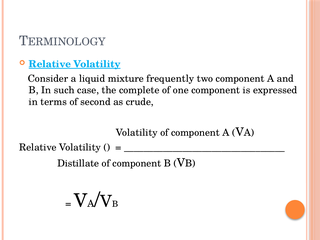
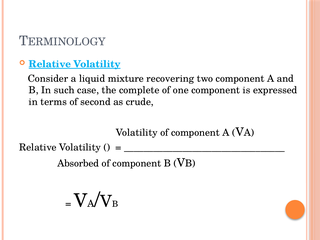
frequently: frequently -> recovering (170, 79)
Distillate: Distillate -> Absorbed (78, 163)
